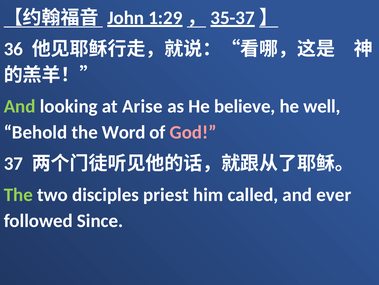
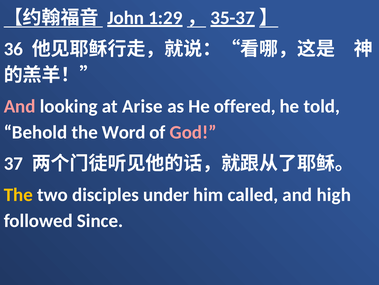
And colour: light green -> pink (20, 106)
believe: believe -> offered (245, 106)
well: well -> told (322, 106)
The colour: light green -> yellow (18, 194)
priest: priest -> under (166, 194)
ever: ever -> high (334, 194)
